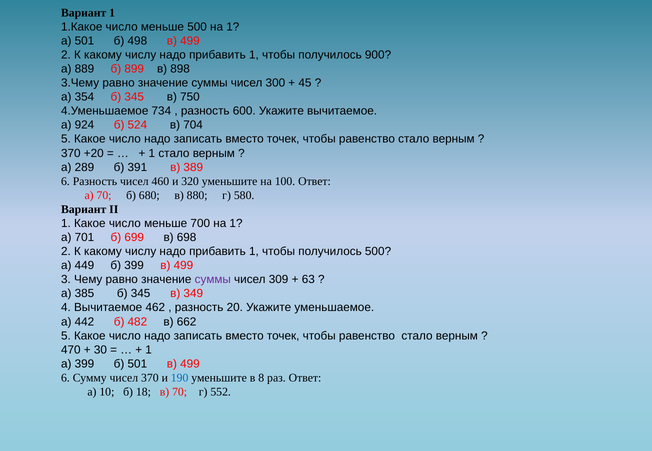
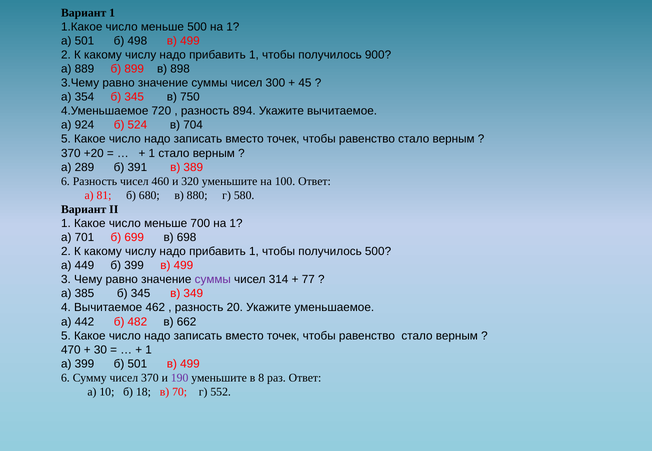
734: 734 -> 720 (161, 111)
600: 600 -> 894 (244, 111)
а 70: 70 -> 81 (104, 195)
309: 309 -> 314 (279, 280)
63: 63 -> 77 (308, 280)
190 colour: blue -> purple (180, 378)
